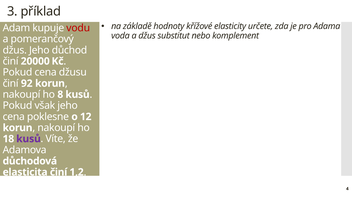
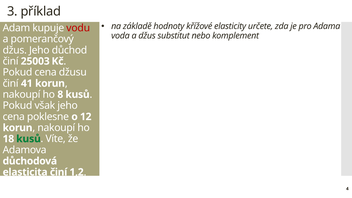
20000: 20000 -> 25003 (35, 61)
92: 92 -> 41 (27, 83)
kusů colour: purple -> green (29, 139)
